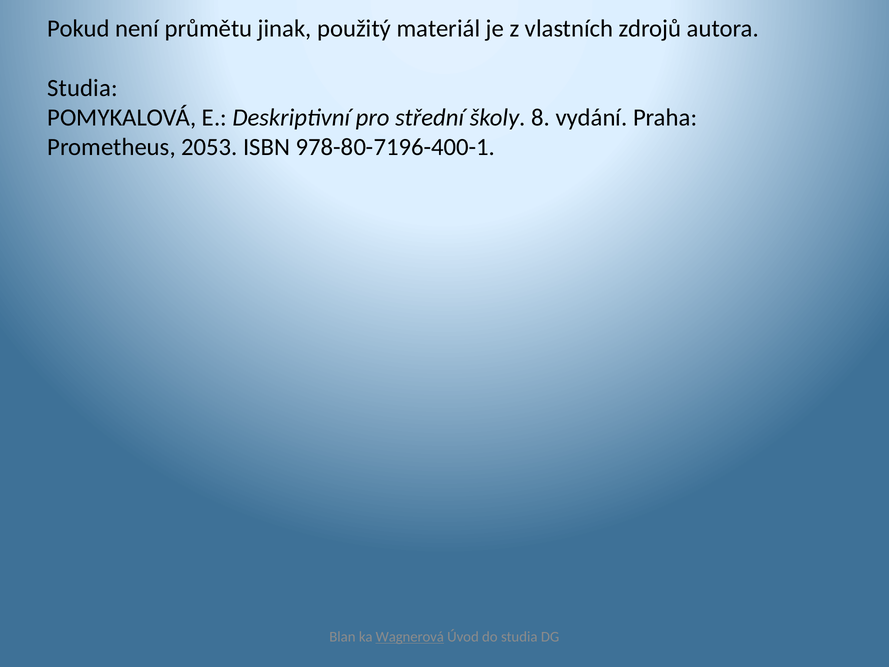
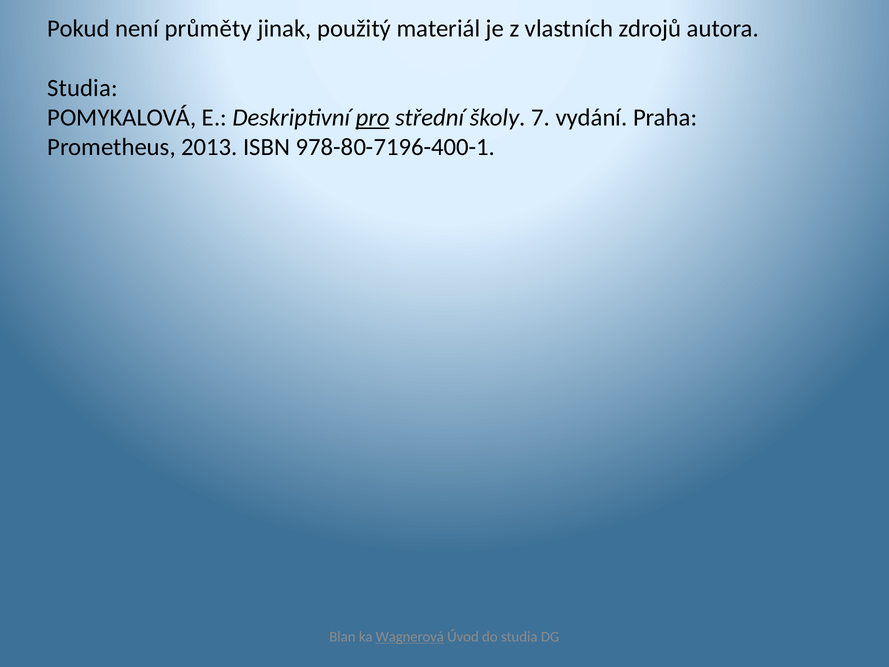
průmětu: průmětu -> průměty (208, 29)
pro underline: none -> present (373, 118)
8: 8 -> 7 (540, 118)
2053: 2053 -> 2013 (209, 147)
